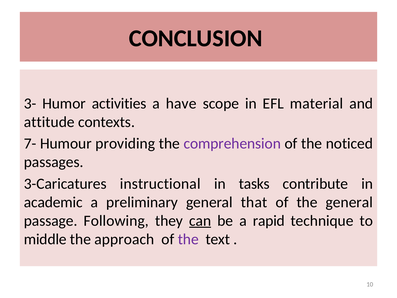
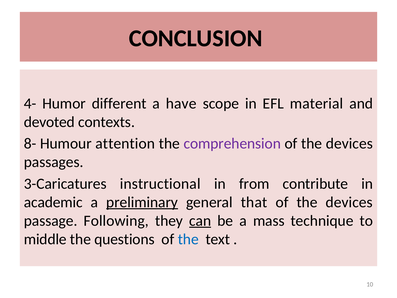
3-: 3- -> 4- (30, 103)
activities: activities -> different (119, 103)
attitude: attitude -> devoted (49, 122)
7-: 7- -> 8- (30, 143)
providing: providing -> attention (125, 143)
noticed: noticed -> devices (349, 143)
tasks: tasks -> from (254, 184)
preliminary underline: none -> present (142, 202)
general: general -> devices (349, 202)
rapid: rapid -> mass (269, 220)
approach: approach -> questions (124, 239)
the colour: purple -> blue (188, 239)
